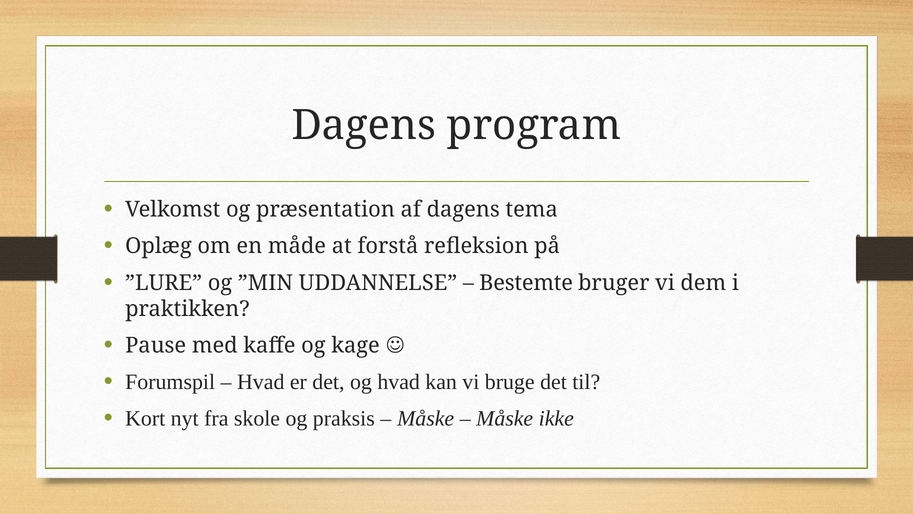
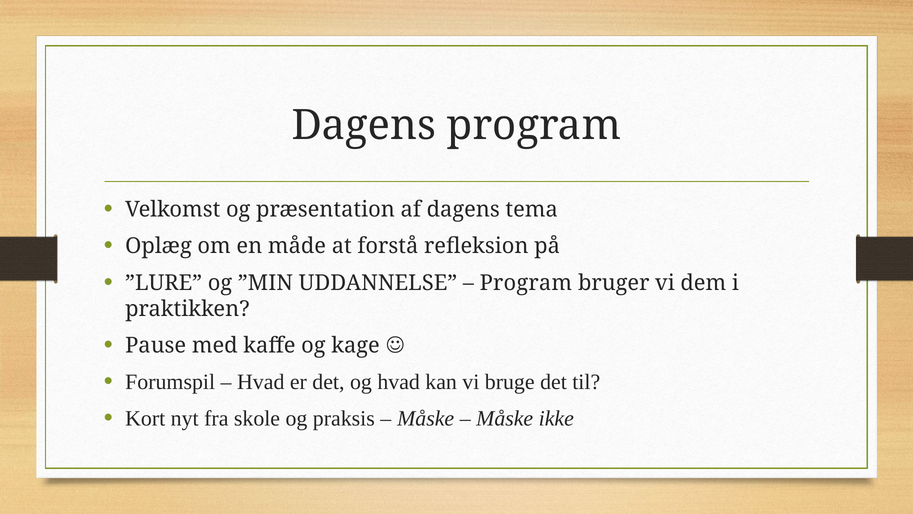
Bestemte: Bestemte -> Program (526, 283)
